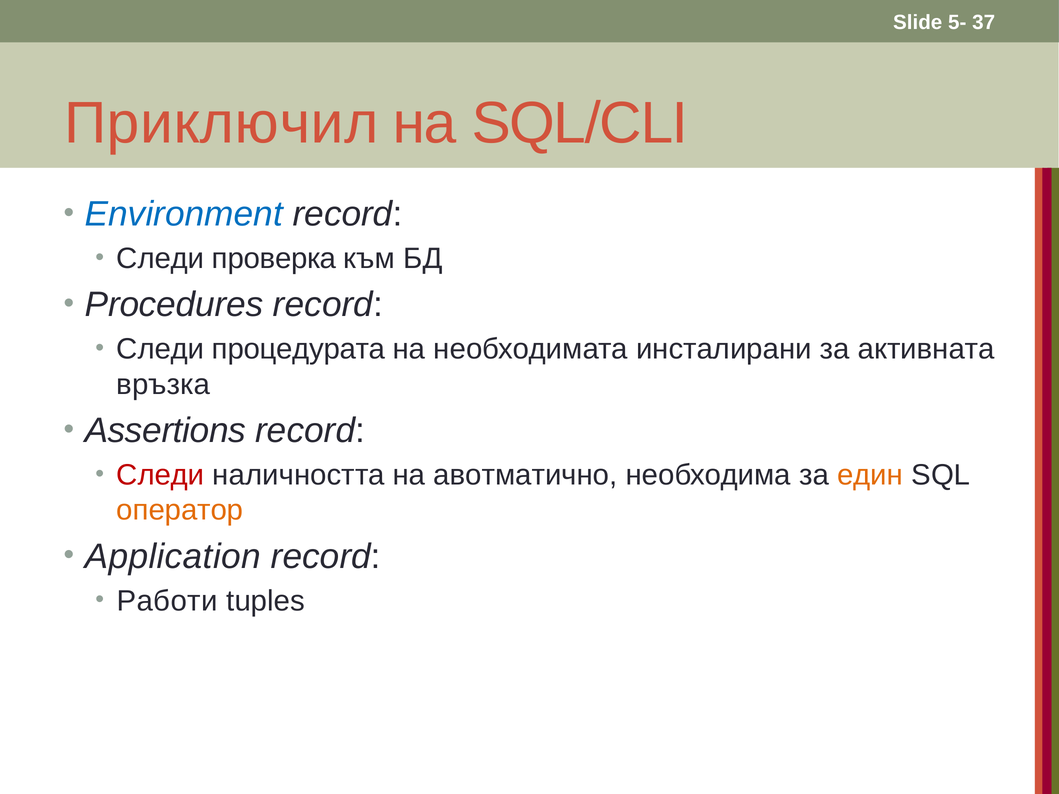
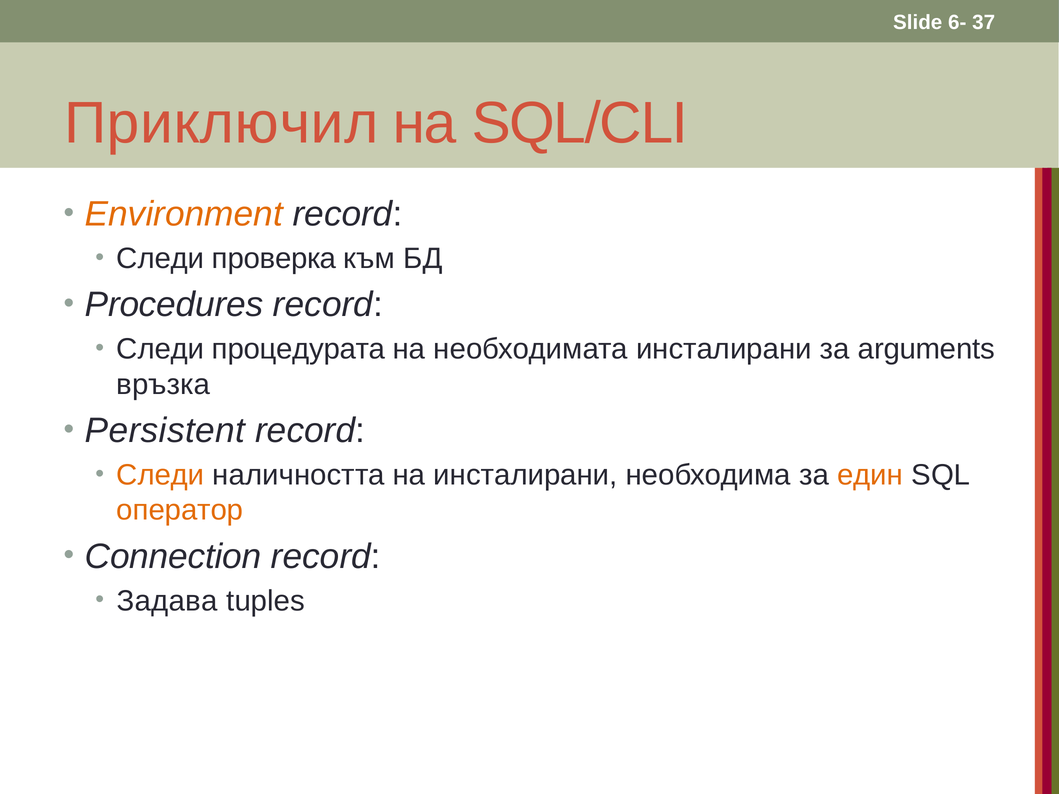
5-: 5- -> 6- (957, 23)
Environment colour: blue -> orange (184, 214)
активната: активната -> arguments (926, 349)
Assertions: Assertions -> Persistent (165, 431)
Следи colour: red -> orange (160, 475)
на авотматично: авотматично -> инсталирани (525, 475)
Application: Application -> Connection (173, 557)
Работи: Работи -> Задава (167, 601)
